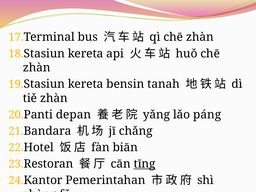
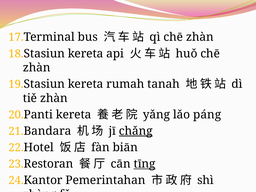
bensin: bensin -> rumah (125, 84)
depan: depan -> kereta (74, 115)
chǎng underline: none -> present (136, 131)
